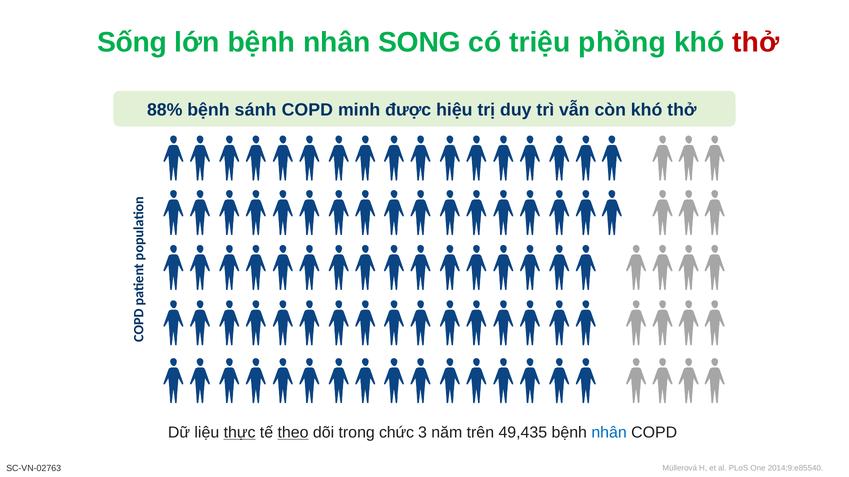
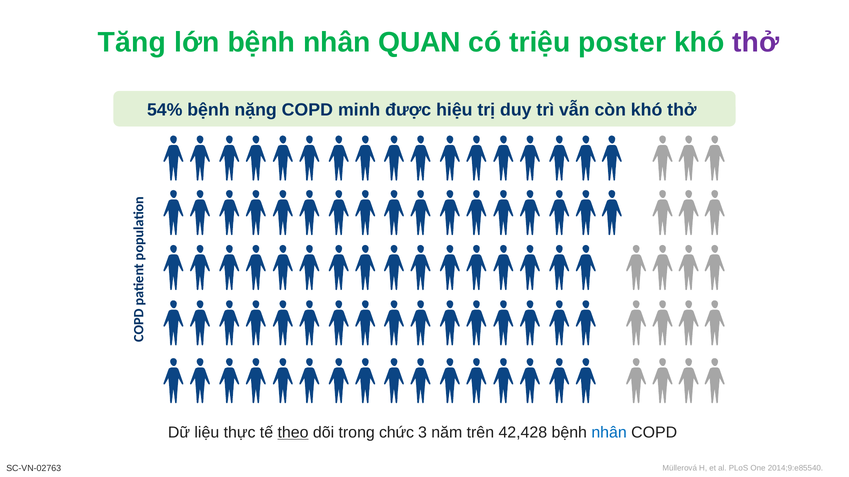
Sống: Sống -> Tăng (132, 42)
SONG: SONG -> QUAN (420, 42)
phồng: phồng -> poster (622, 42)
thở colour: red -> purple (756, 42)
88%: 88% -> 54% (165, 110)
sánh: sánh -> nặng (256, 110)
thực underline: present -> none (240, 433)
49,435: 49,435 -> 42,428 (523, 433)
